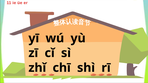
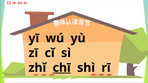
chī underline: none -> present (62, 68)
